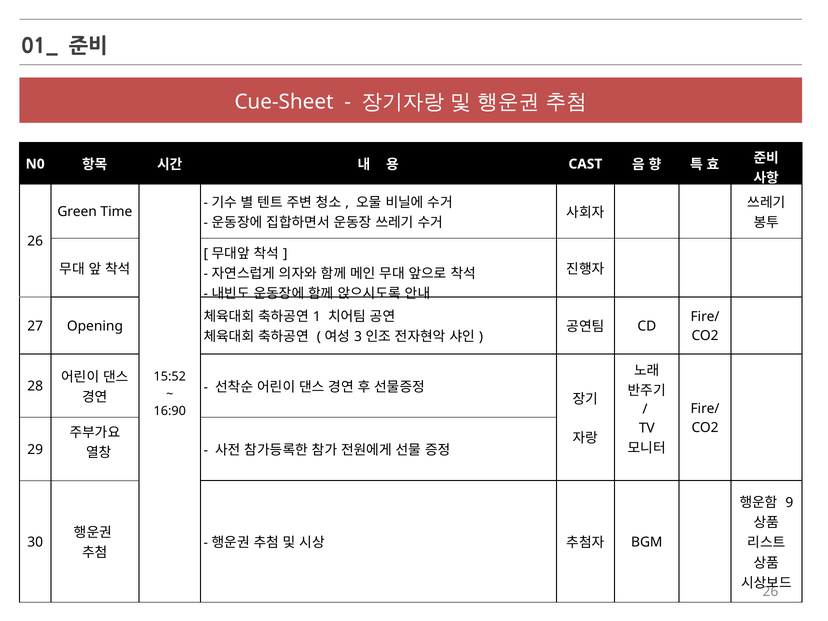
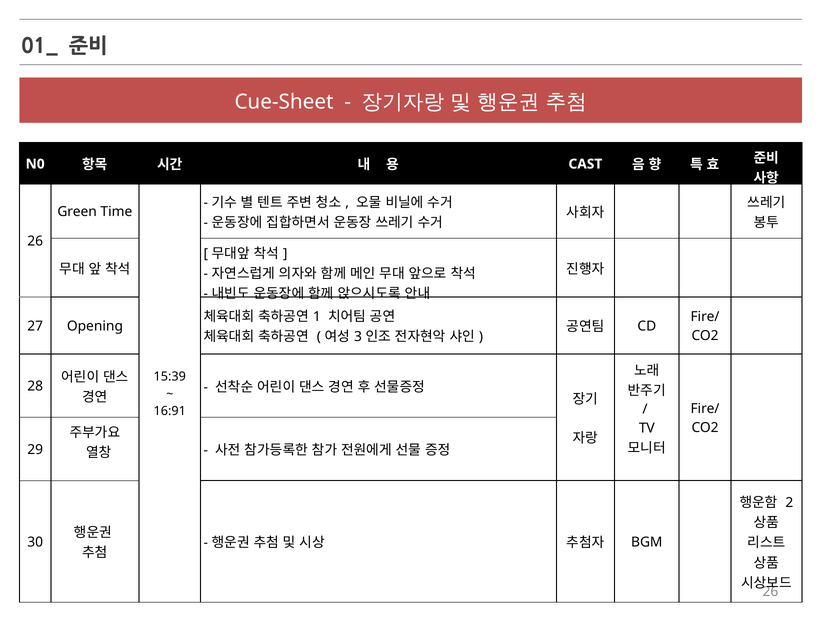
15:52: 15:52 -> 15:39 (170, 377)
16:90: 16:90 -> 16:91 (170, 411)
9: 9 -> 2 (789, 503)
